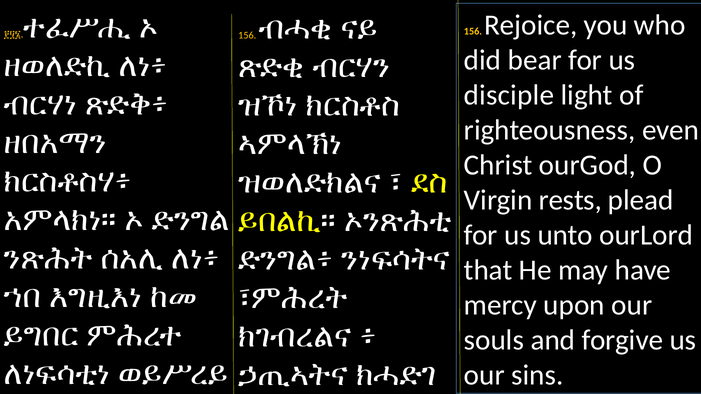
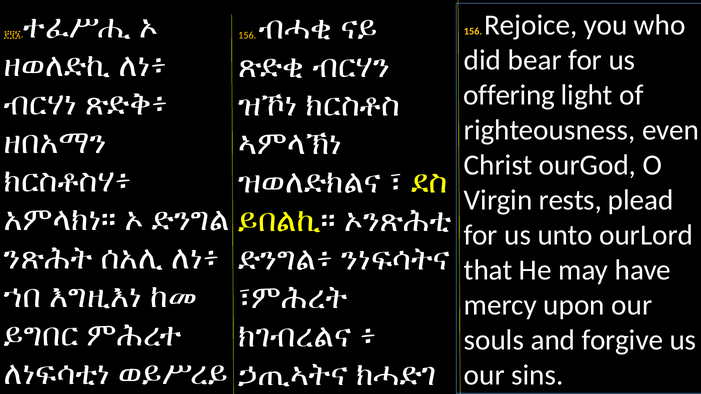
disciple: disciple -> offering (509, 95)
